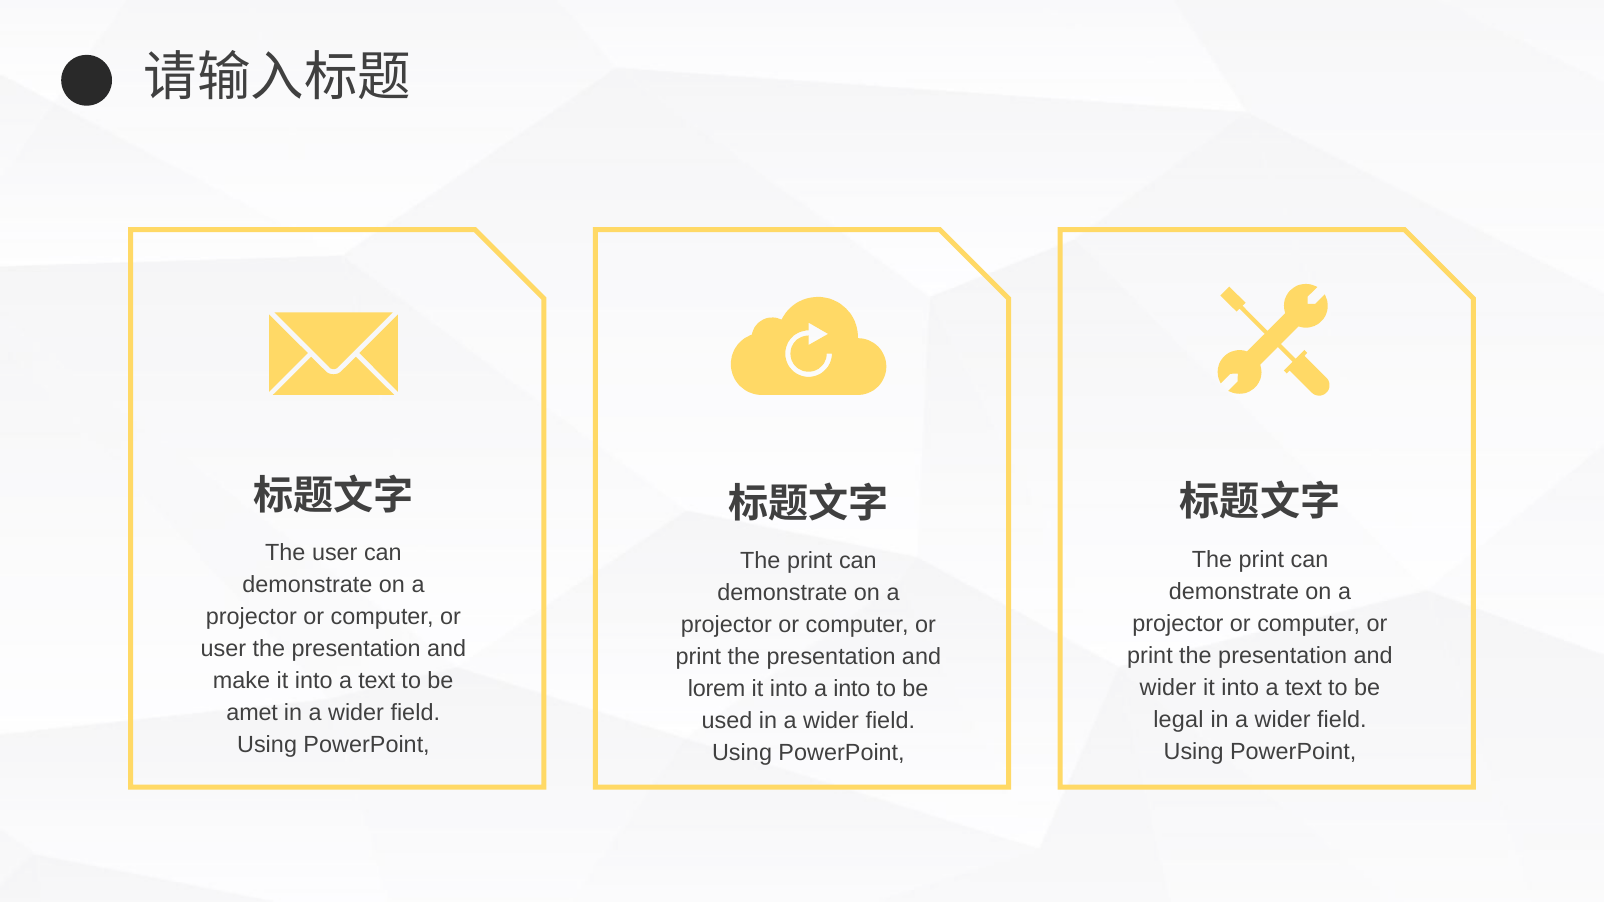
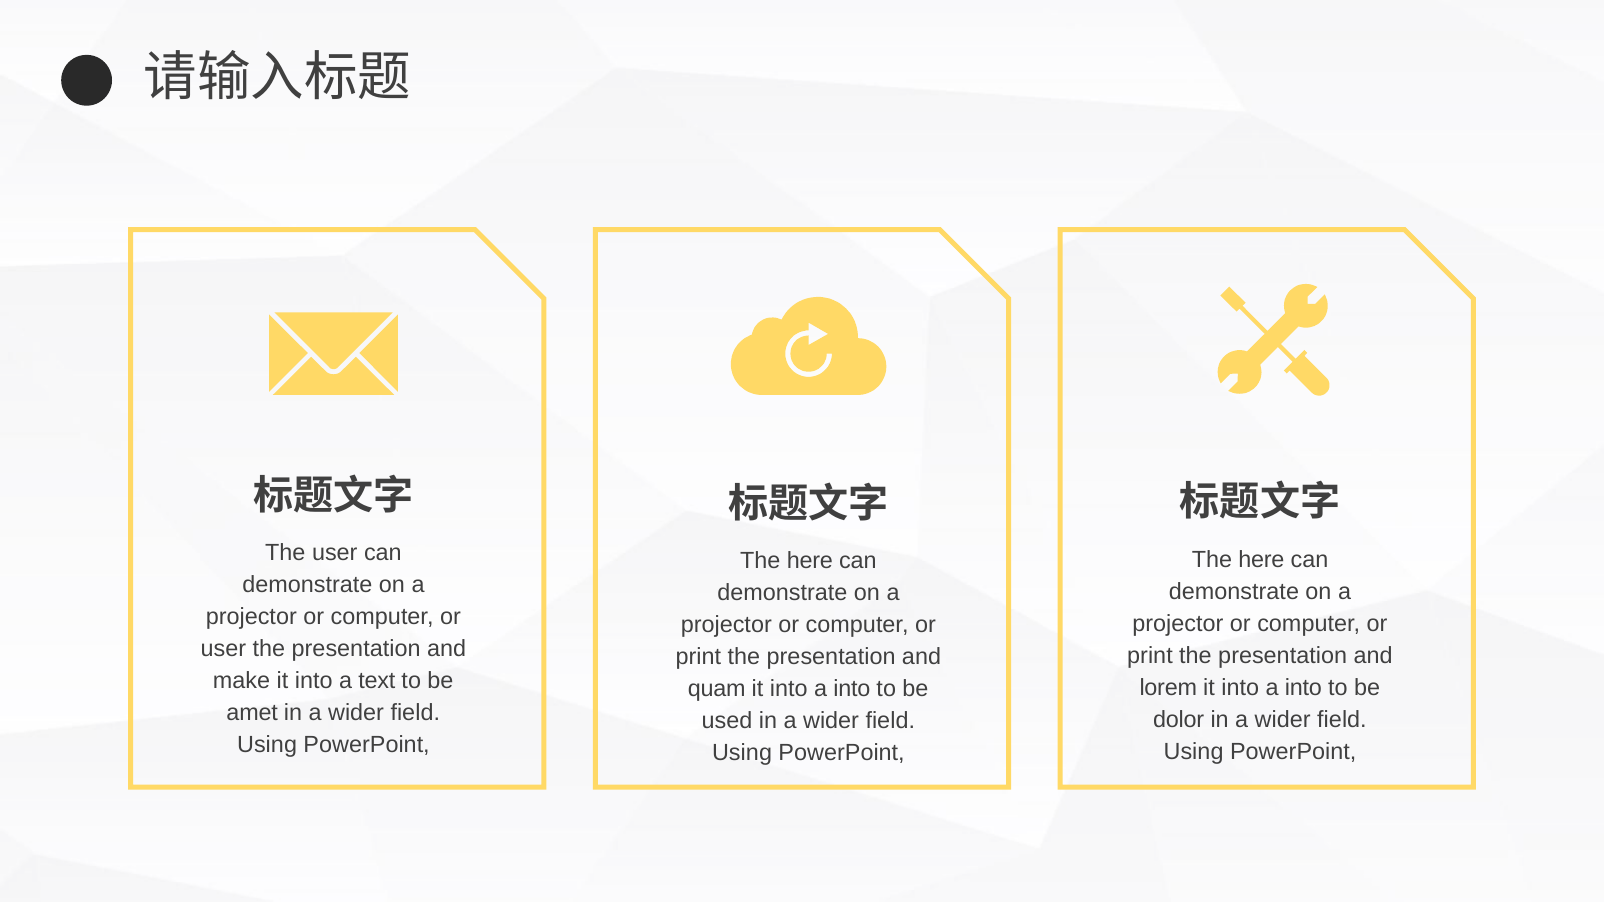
print: print -> here (1261, 560)
print: print -> here (810, 561)
wider: wider -> lorem (1168, 688)
text: text -> into (1303, 688)
lorem: lorem -> quam (717, 689)
legal: legal -> dolor (1179, 720)
